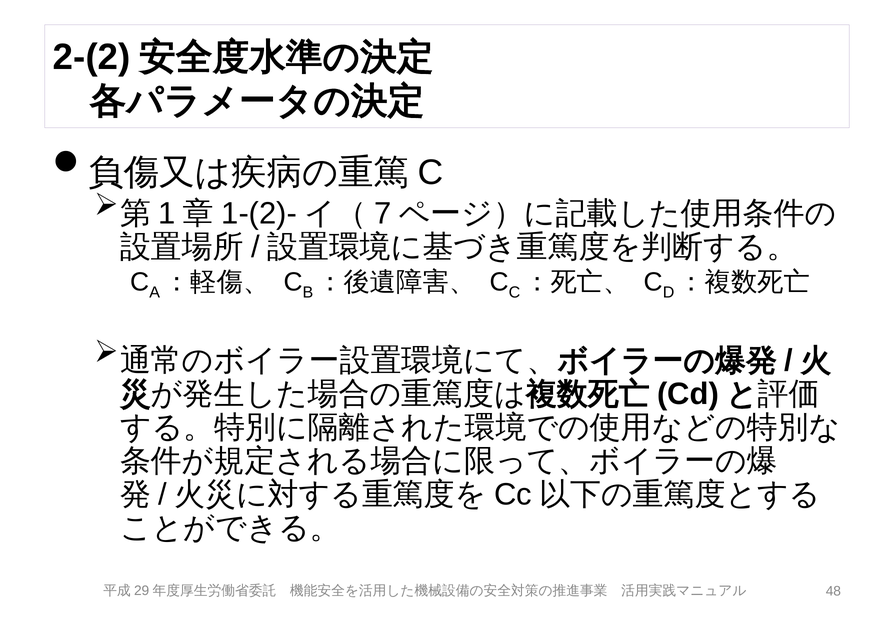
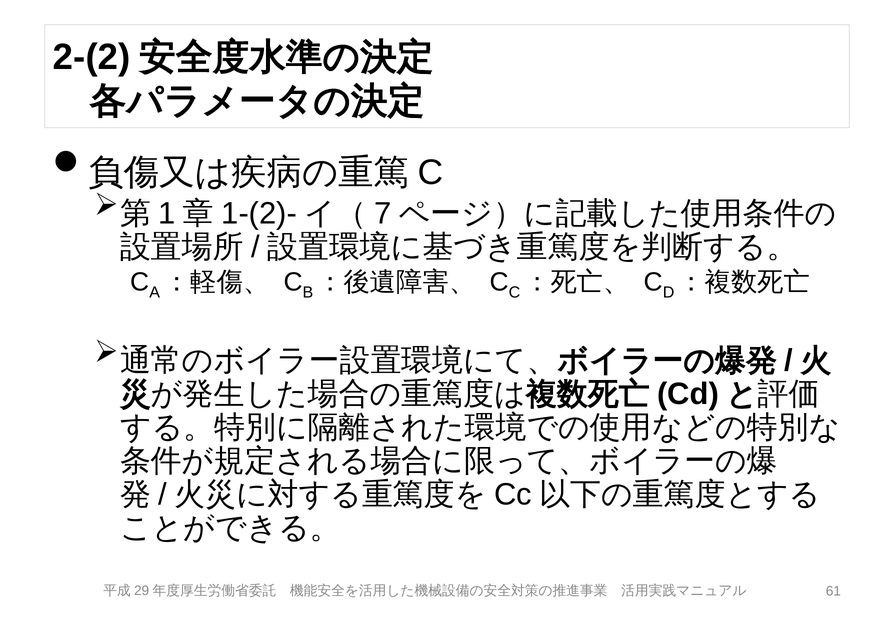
48: 48 -> 61 (833, 591)
